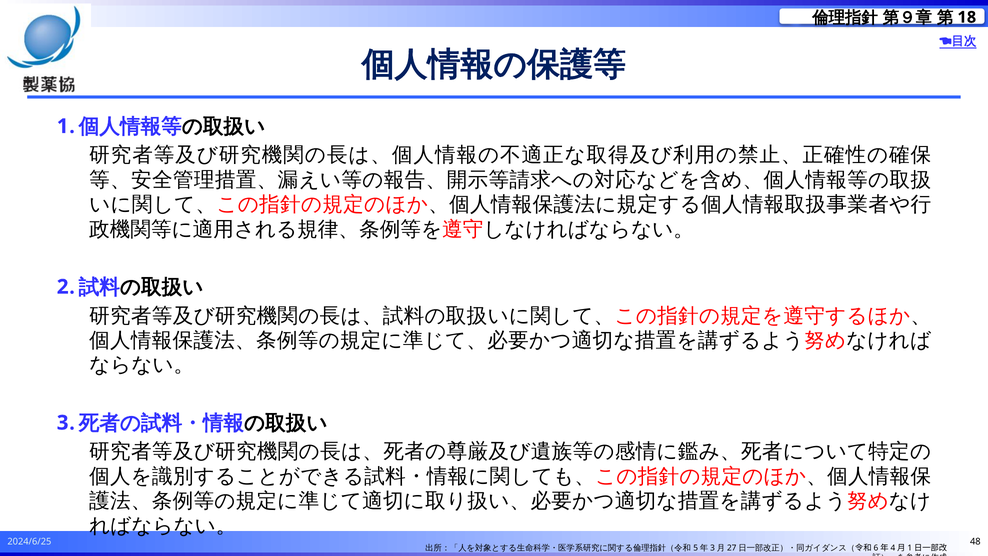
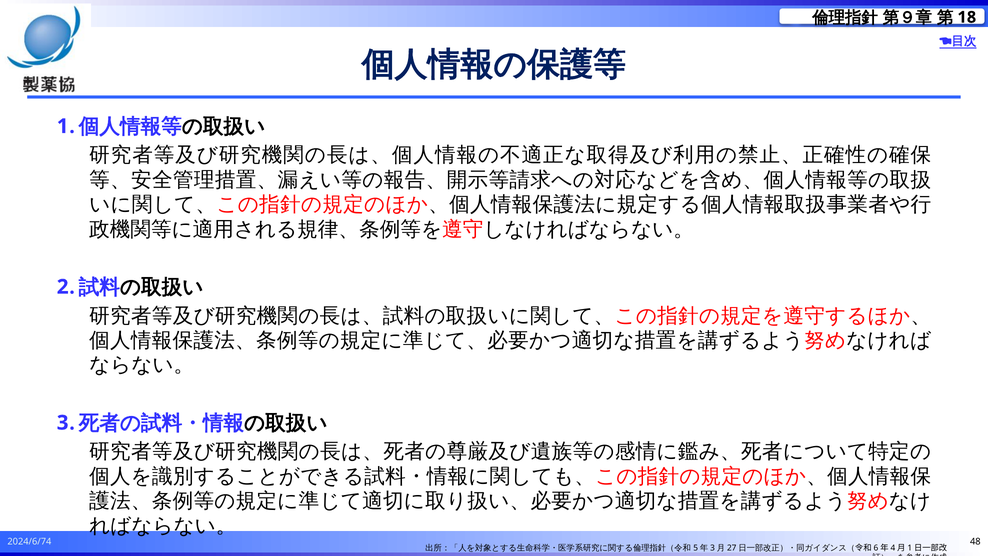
2024/6/25: 2024/6/25 -> 2024/6/74 (29, 542)
